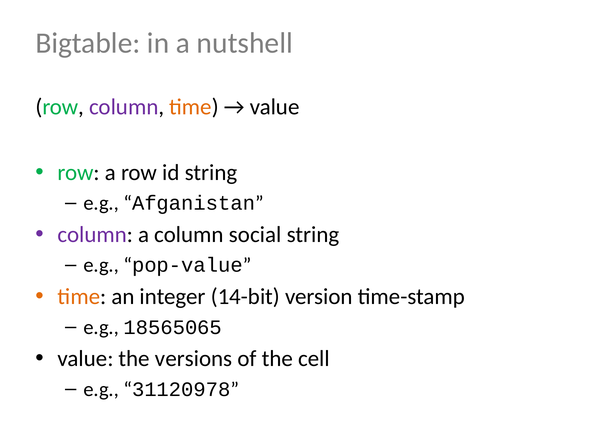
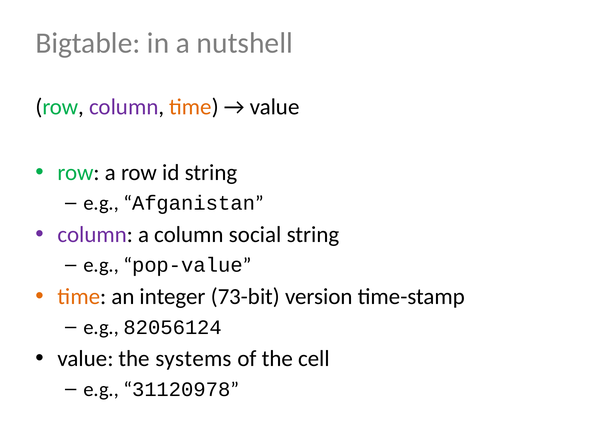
14-bit: 14-bit -> 73-bit (245, 297)
18565065: 18565065 -> 82056124 (173, 327)
versions: versions -> systems (194, 359)
